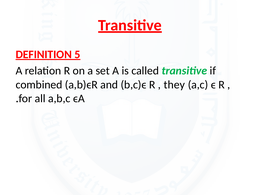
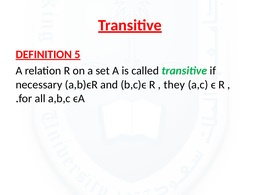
combined: combined -> necessary (39, 85)
